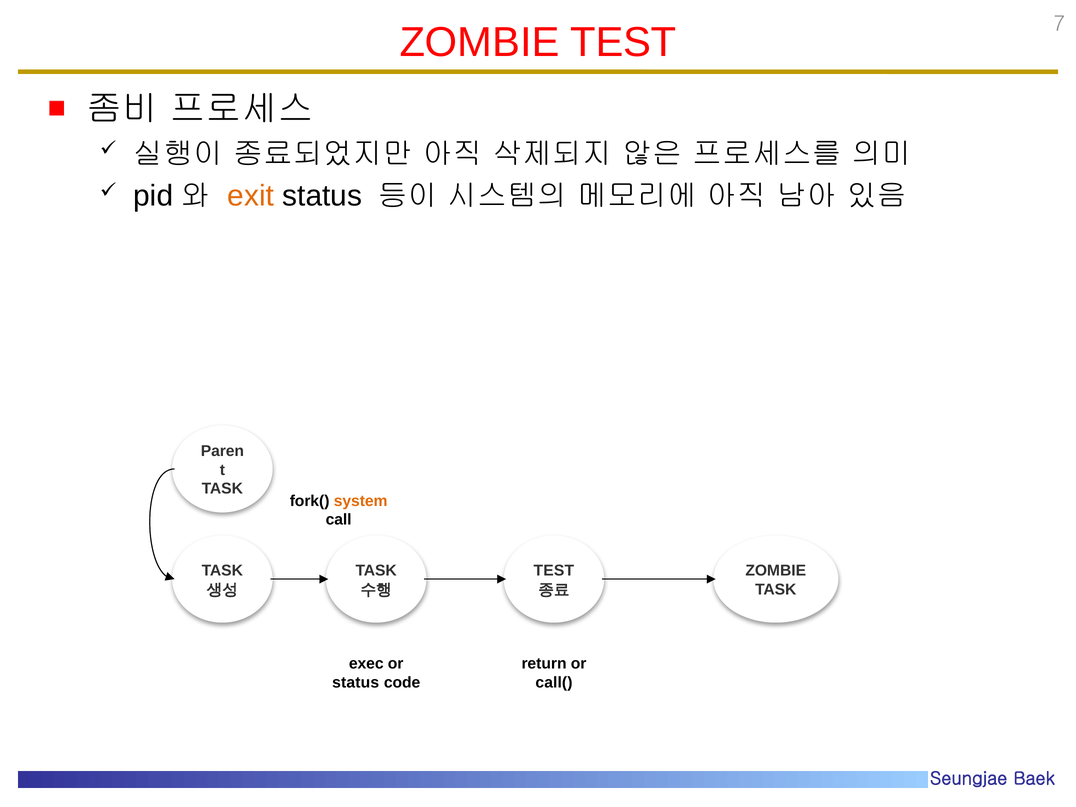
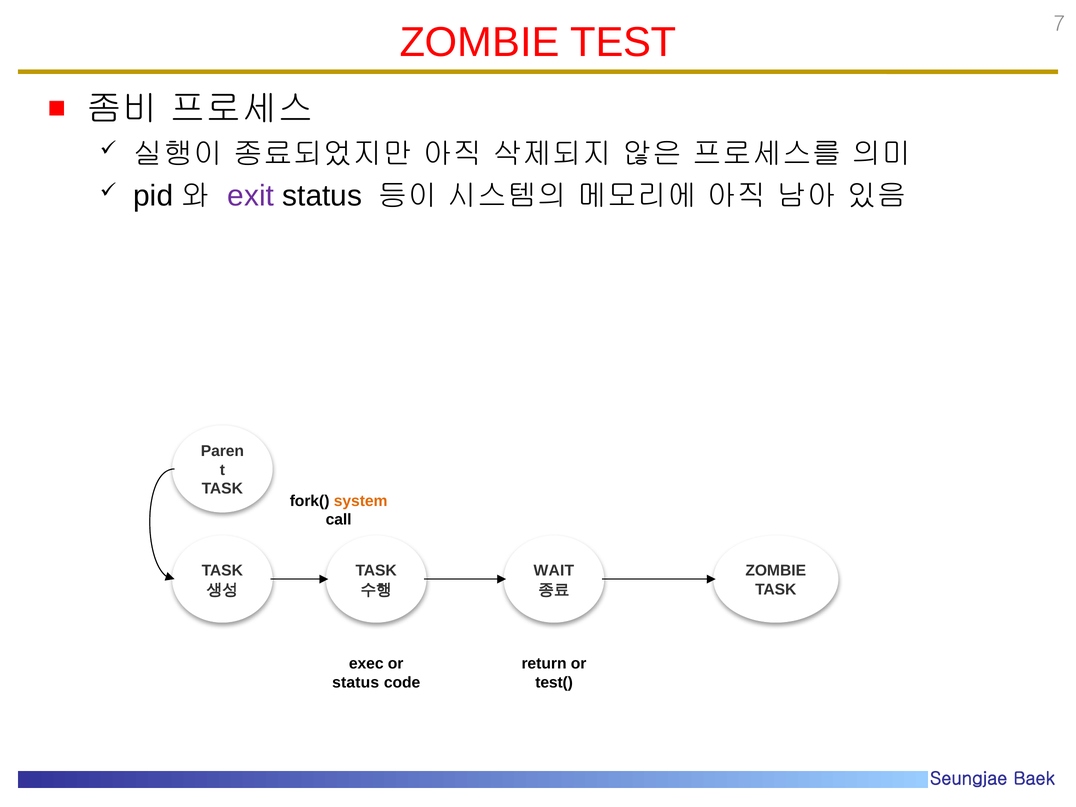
exit colour: orange -> purple (251, 196)
TEST: TEST -> WAIT (554, 571)
call(: call( -> test( (554, 682)
